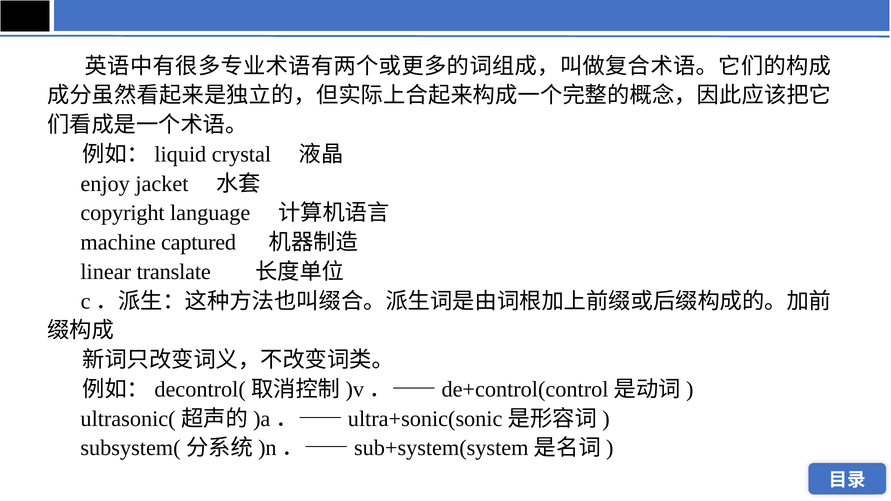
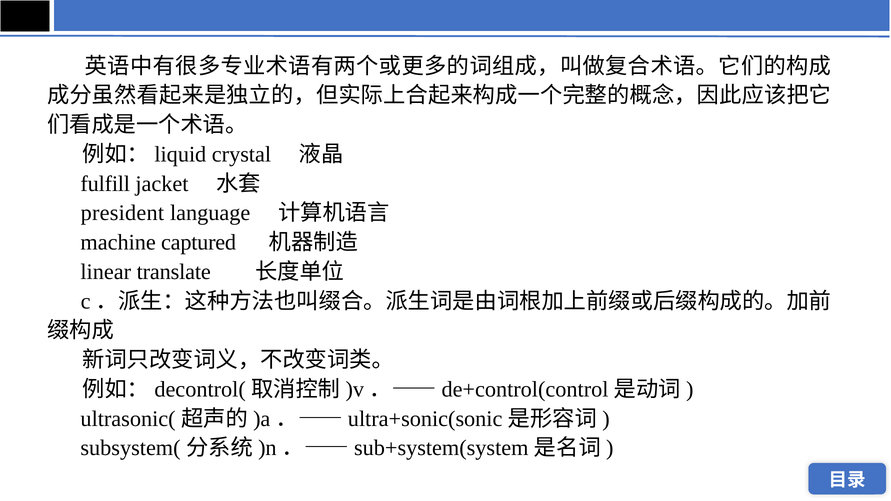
enjoy: enjoy -> fulfill (105, 184)
copyright: copyright -> president (122, 213)
